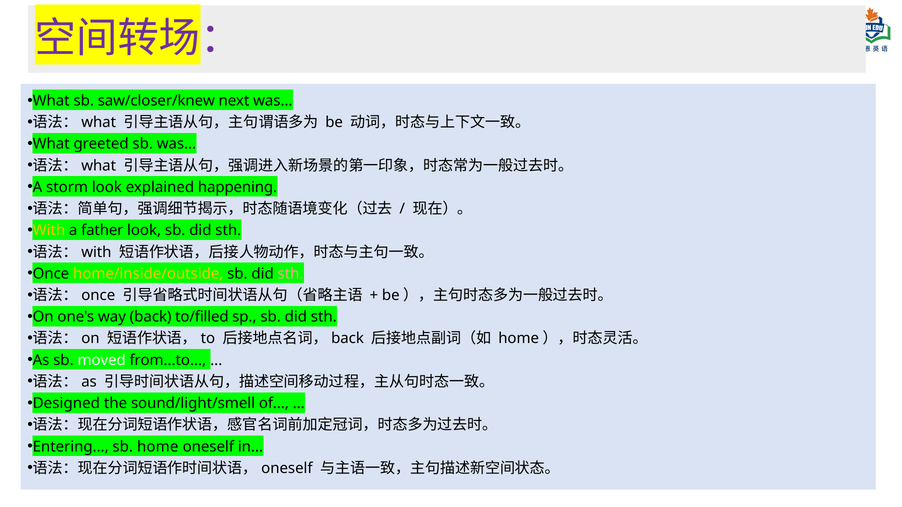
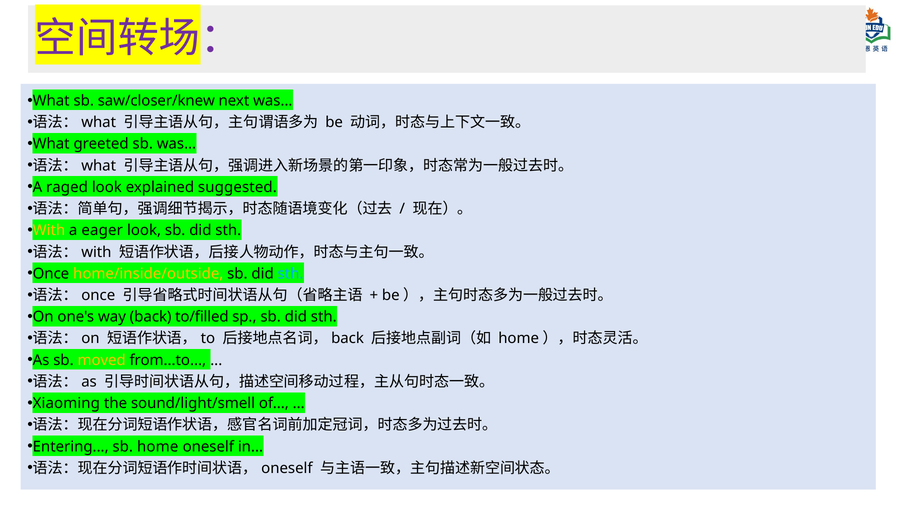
storm: storm -> raged (67, 187)
happening: happening -> suggested (237, 187)
father: father -> eager (102, 231)
sth colour: pink -> light blue (291, 274)
moved colour: white -> yellow (102, 360)
Designed: Designed -> Xiaoming (66, 404)
